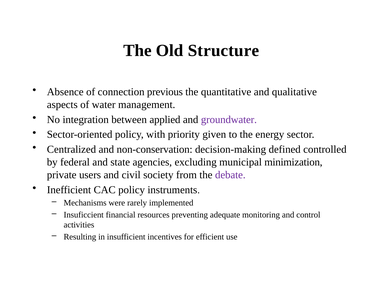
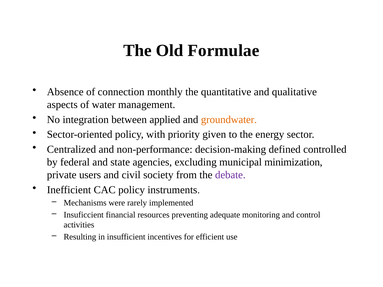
Structure: Structure -> Formulae (223, 51)
previous: previous -> monthly (165, 92)
groundwater colour: purple -> orange (229, 120)
non-conservation: non-conservation -> non-performance (155, 149)
